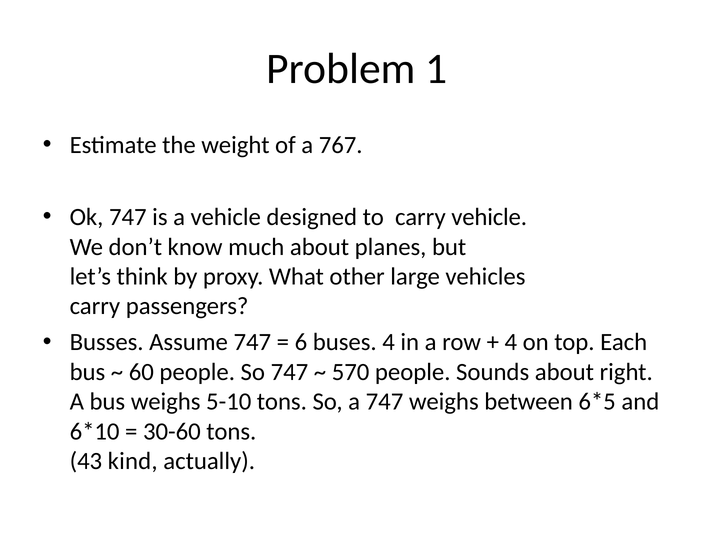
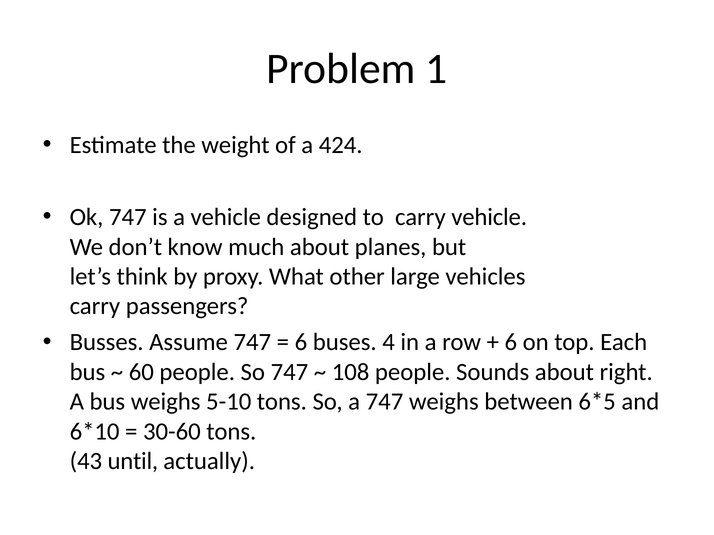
767: 767 -> 424 (341, 145)
4: 4 -> 6 (511, 343)
570: 570 -> 108 (351, 372)
kind: kind -> until (133, 462)
